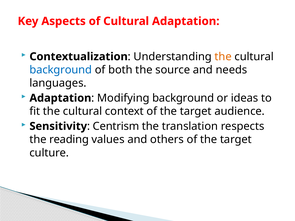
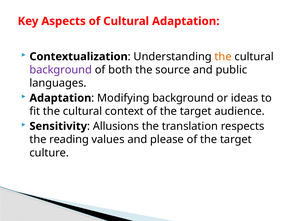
background colour: blue -> purple (61, 70)
needs: needs -> public (231, 70)
Centrism: Centrism -> Allusions (116, 126)
others: others -> please (167, 140)
